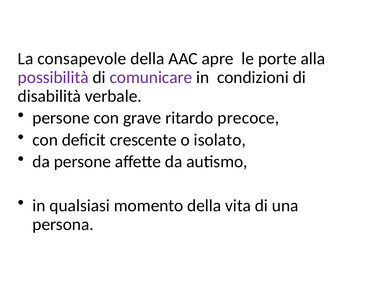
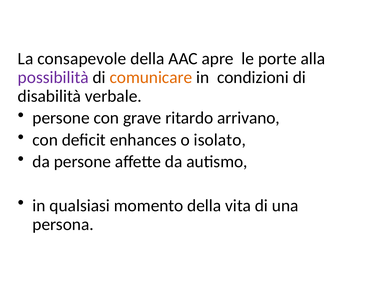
comunicare colour: purple -> orange (151, 77)
precoce: precoce -> arrivano (248, 118)
crescente: crescente -> enhances (143, 140)
